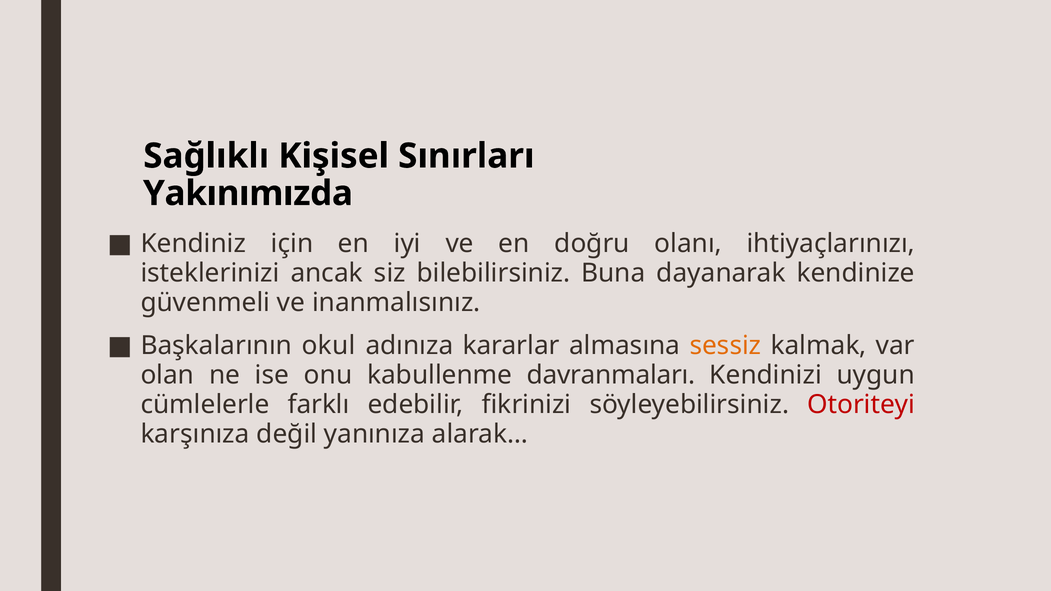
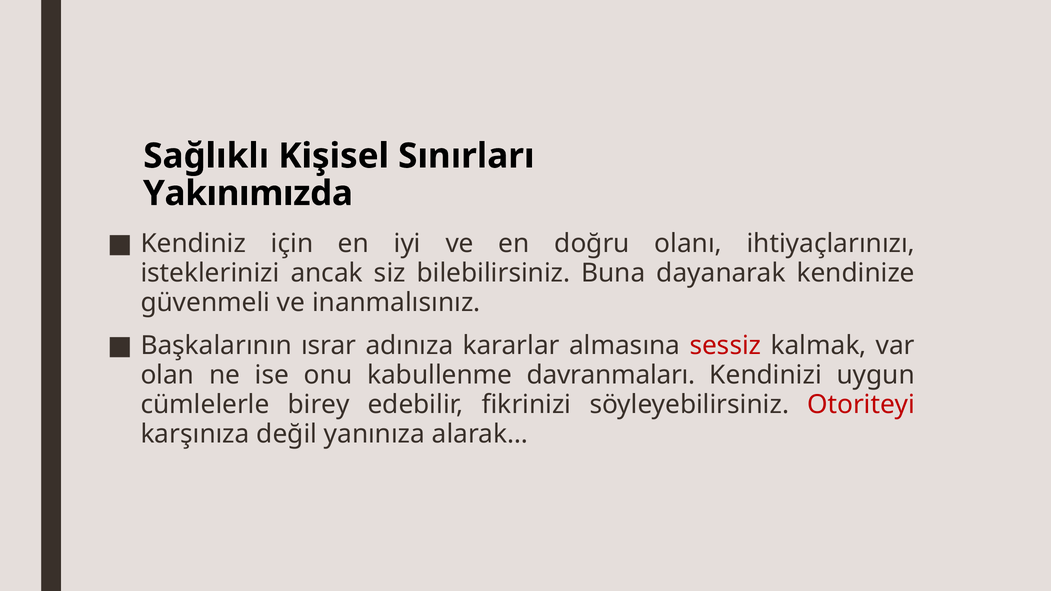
okul: okul -> ısrar (329, 345)
sessiz colour: orange -> red (725, 345)
farklı: farklı -> birey (319, 405)
